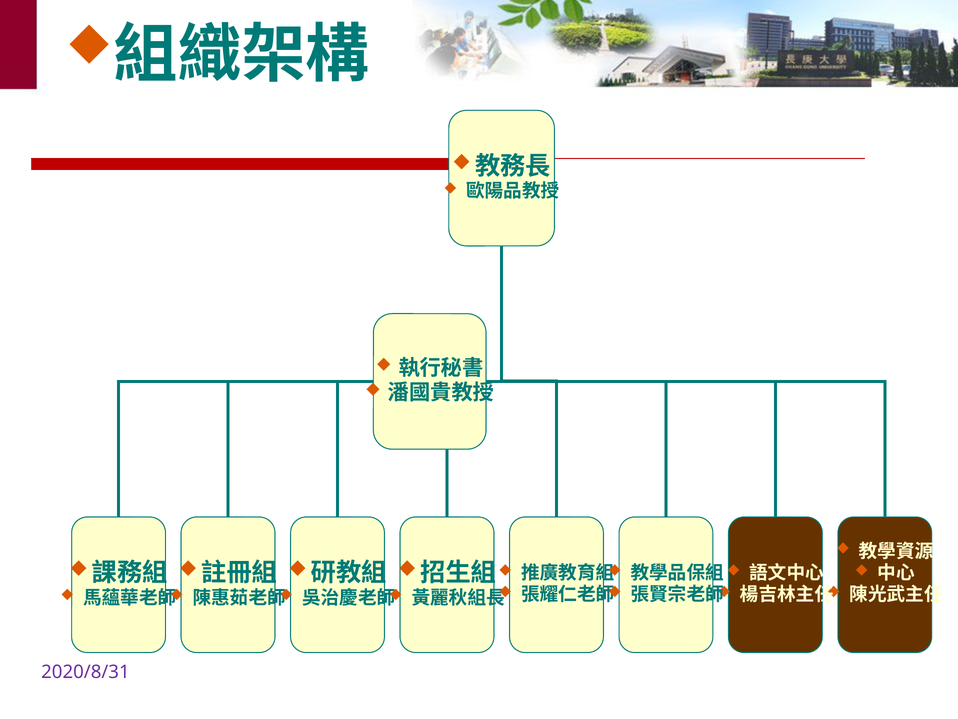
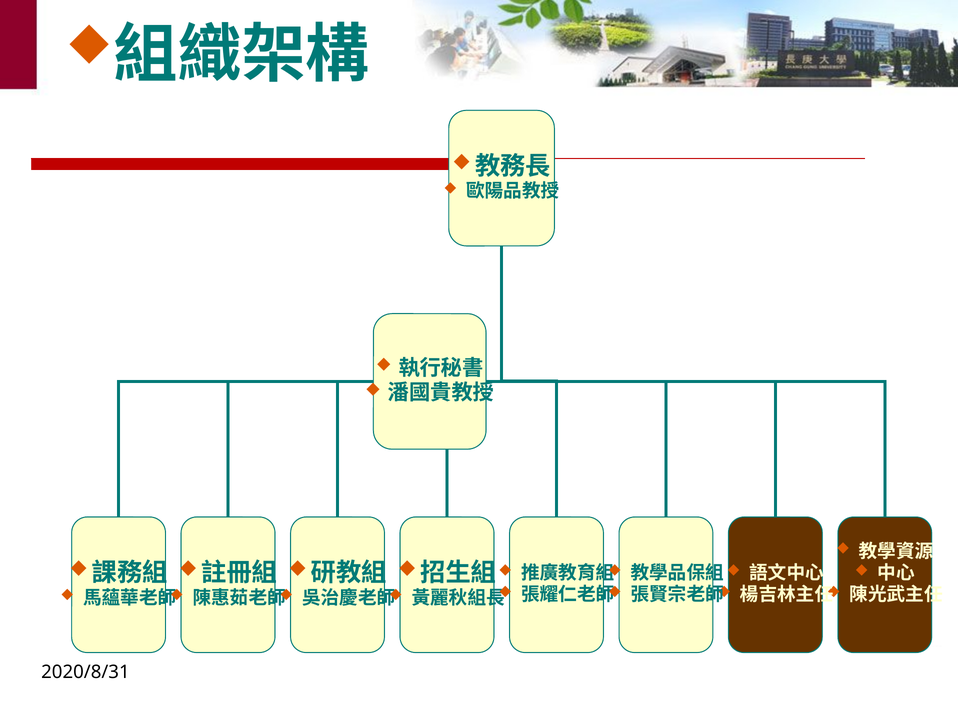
2020/8/31 colour: purple -> black (85, 672)
